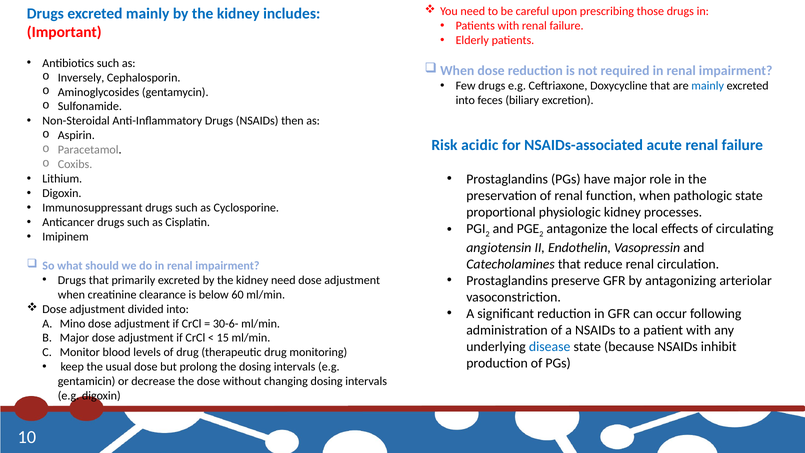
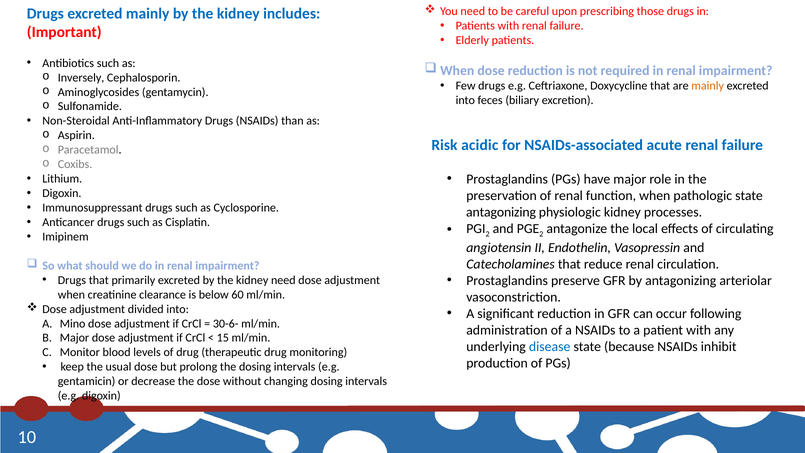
mainly colour: blue -> orange (708, 86)
then: then -> than (292, 121)
proportional: proportional -> antagonizing (501, 212)
